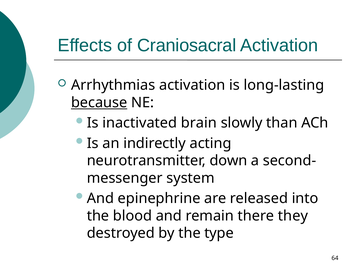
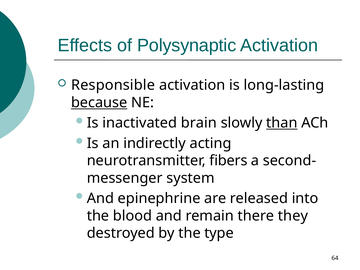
Craniosacral: Craniosacral -> Polysynaptic (187, 46)
Arrhythmias: Arrhythmias -> Responsible (113, 85)
than underline: none -> present (282, 123)
down: down -> fibers (228, 161)
